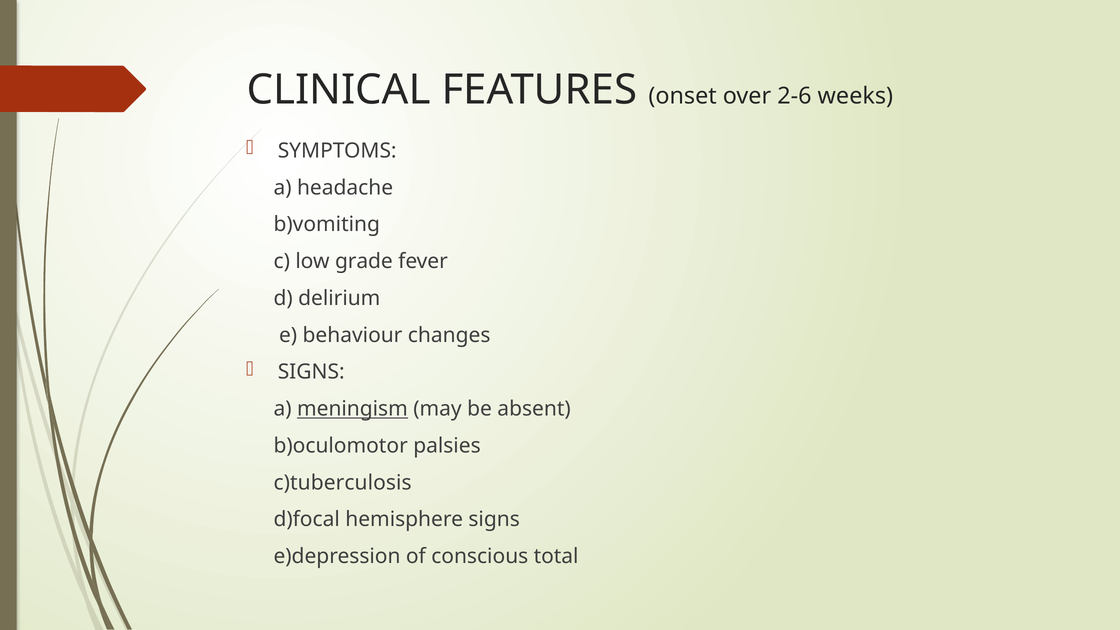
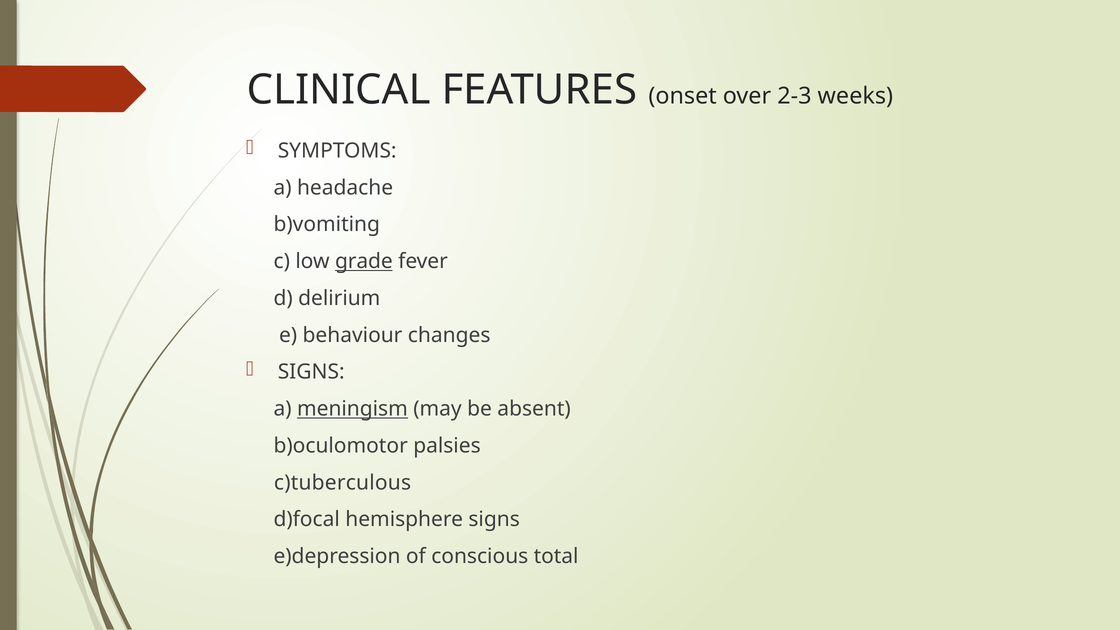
2-6: 2-6 -> 2-3 (794, 96)
grade underline: none -> present (364, 261)
c)tuberculosis: c)tuberculosis -> c)tuberculous (343, 483)
